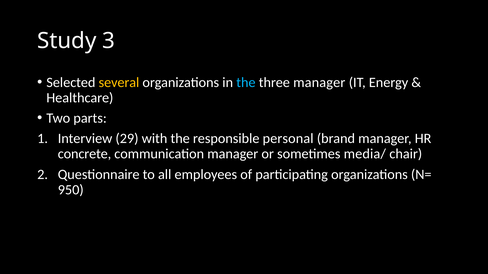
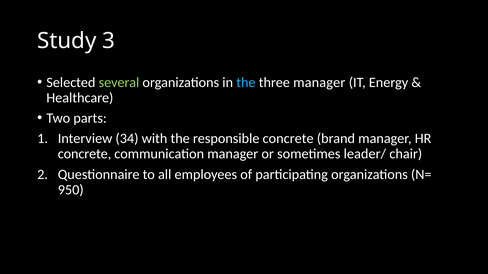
several colour: yellow -> light green (119, 83)
29: 29 -> 34 (127, 139)
responsible personal: personal -> concrete (288, 139)
media/: media/ -> leader/ (365, 154)
